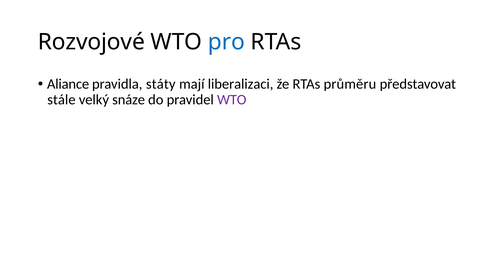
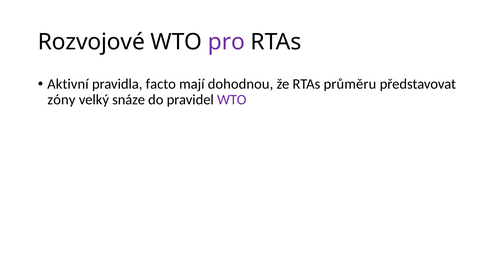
pro colour: blue -> purple (226, 42)
Aliance: Aliance -> Aktivní (68, 84)
státy: státy -> facto (161, 84)
liberalizaci: liberalizaci -> dohodnou (241, 84)
stále: stále -> zóny (61, 100)
